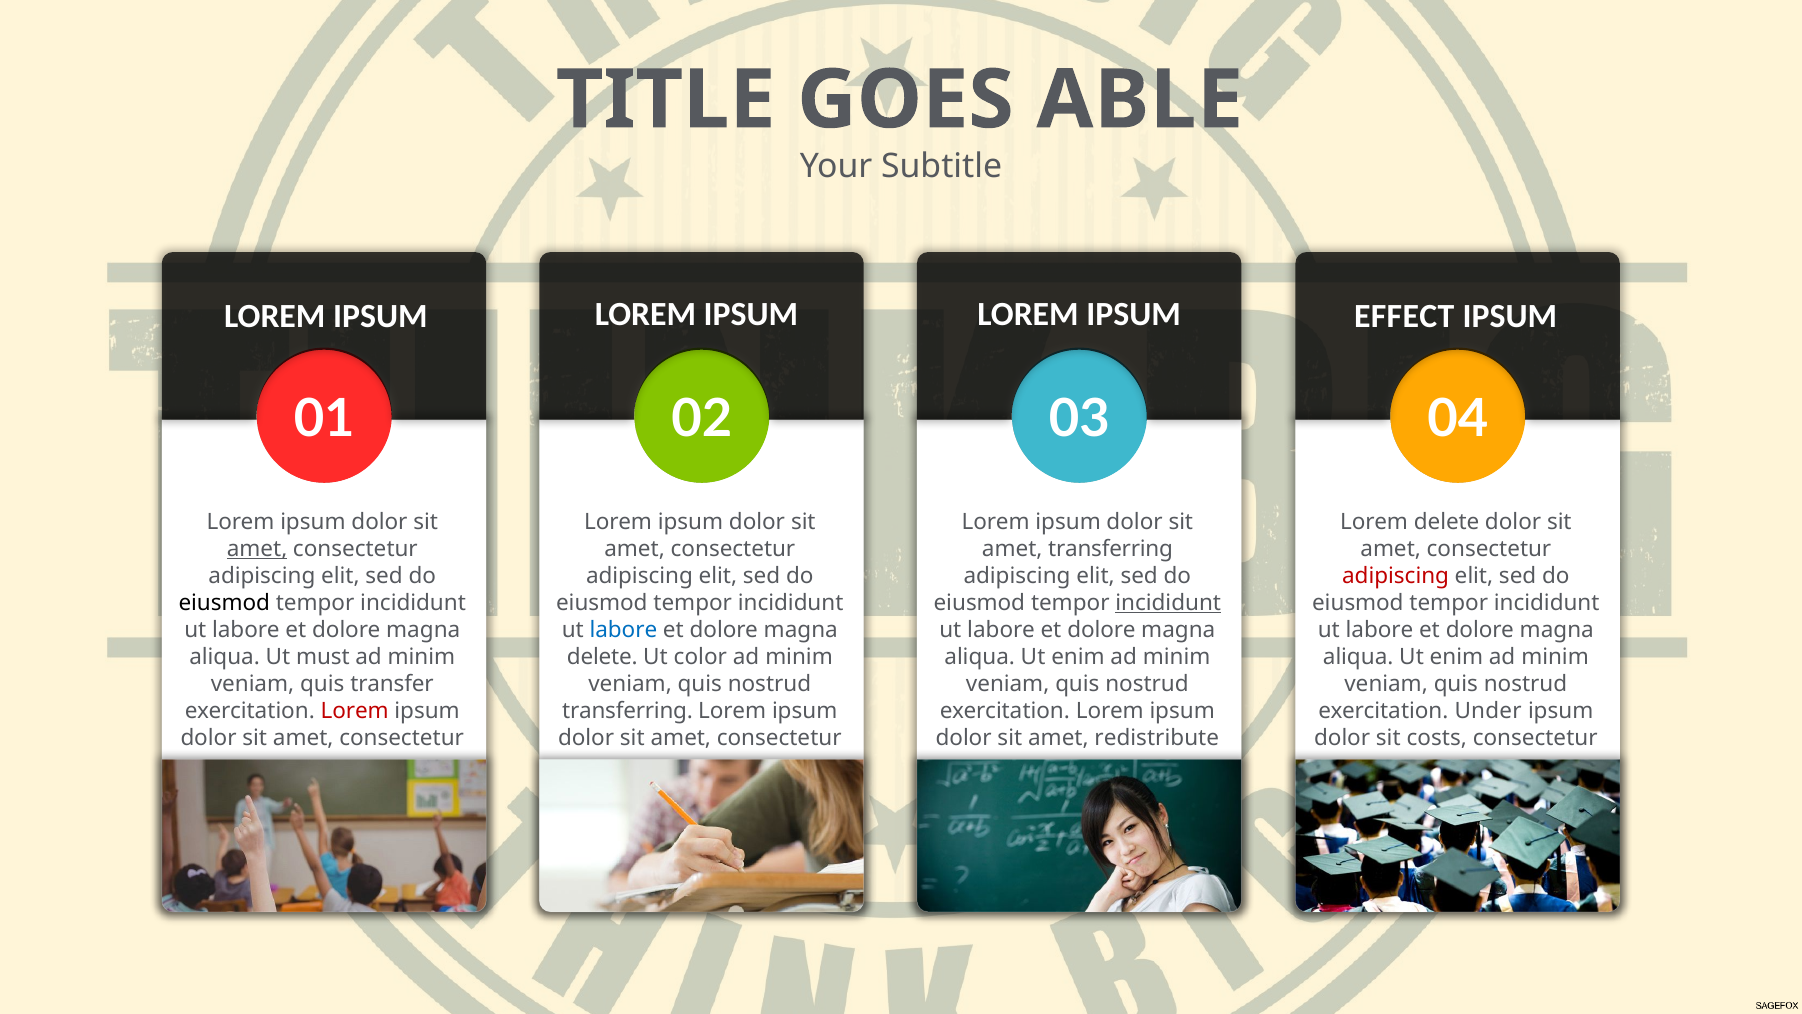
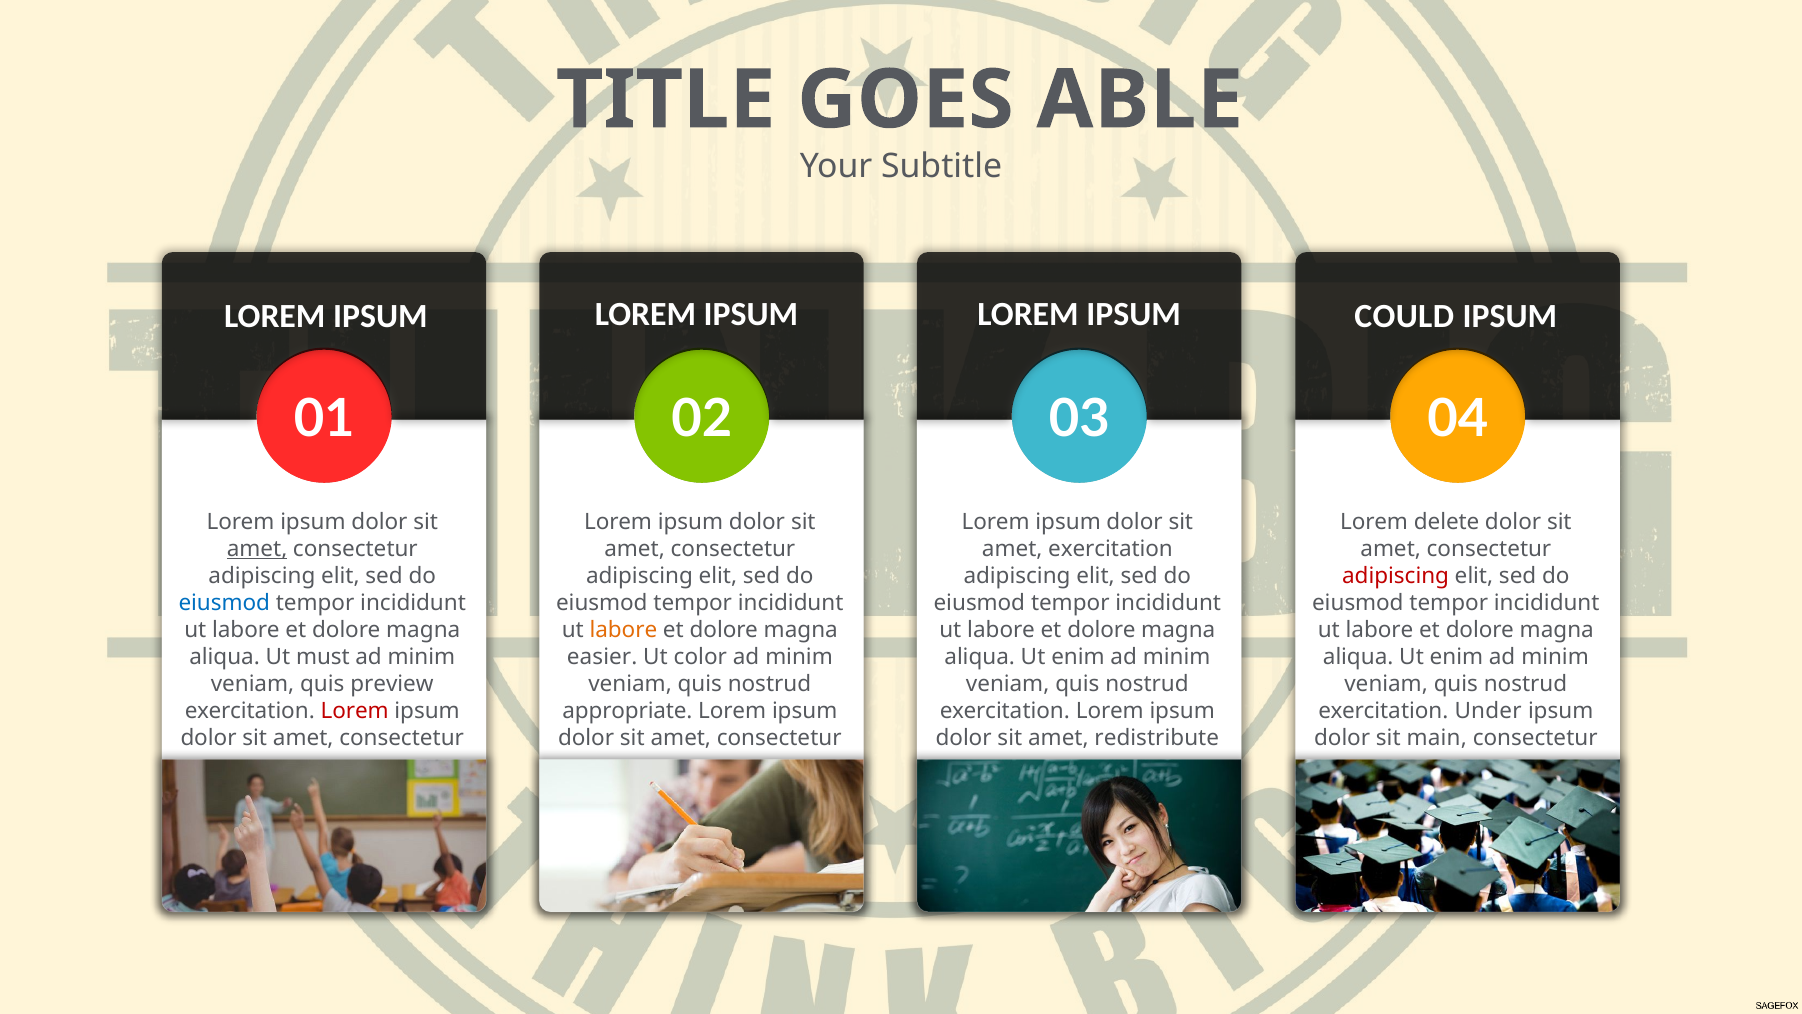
EFFECT: EFFECT -> COULD (1404, 317)
amet transferring: transferring -> exercitation (1110, 548)
eiusmod colour: black -> blue (224, 602)
incididunt underline: present -> none (1168, 602)
labore colour: blue -> orange (623, 630)
delete: delete -> easier (602, 657)
transfer: transfer -> preview (392, 684)
transferring: transferring -> appropriate (627, 711)
costs: costs -> main (1437, 738)
